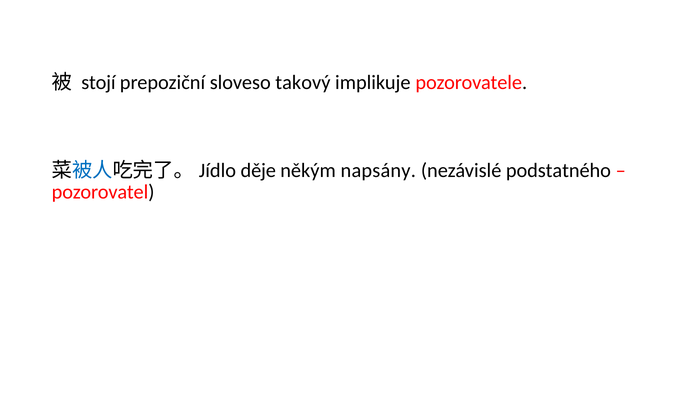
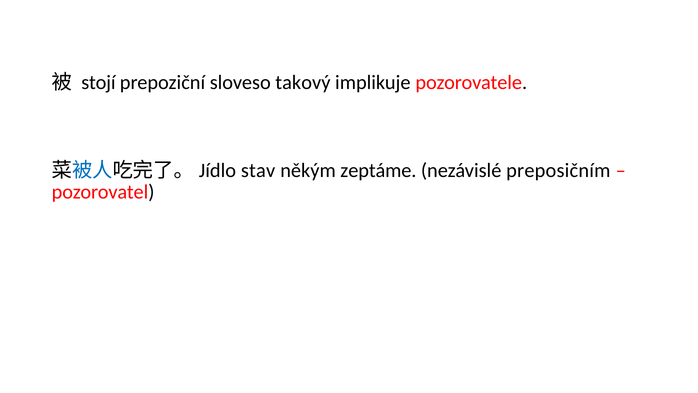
děje: děje -> stav (258, 170)
napsány: napsány -> zeptáme (378, 170)
podstatného: podstatného -> preposičním (558, 170)
